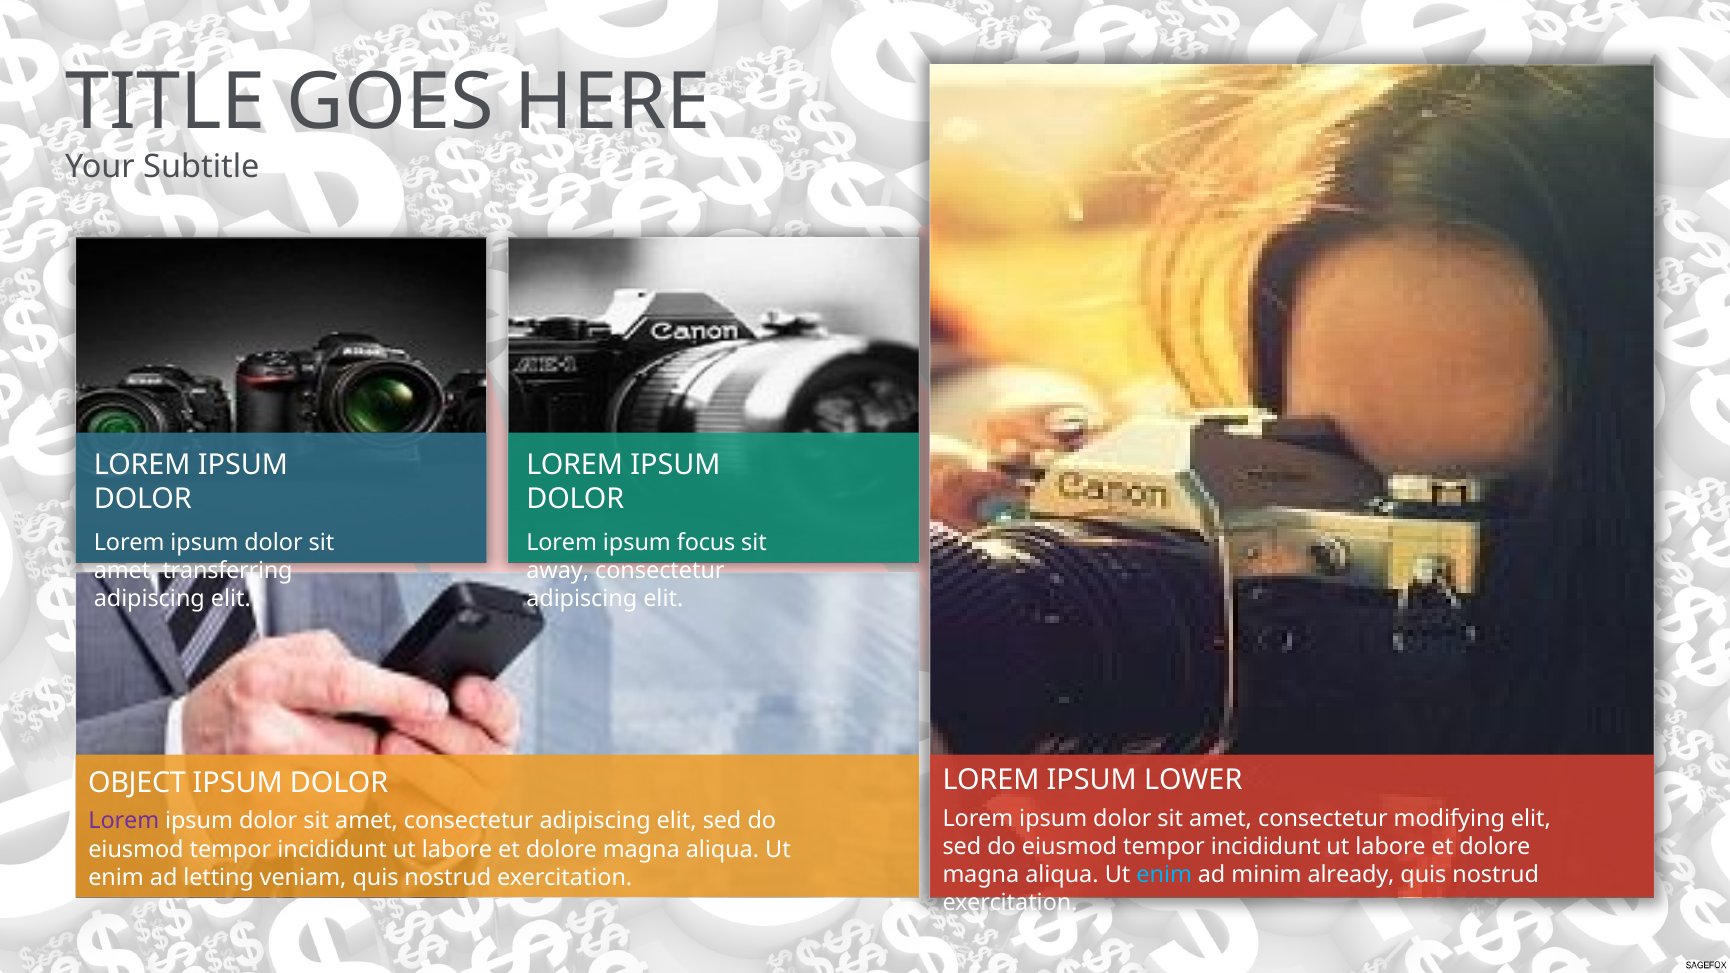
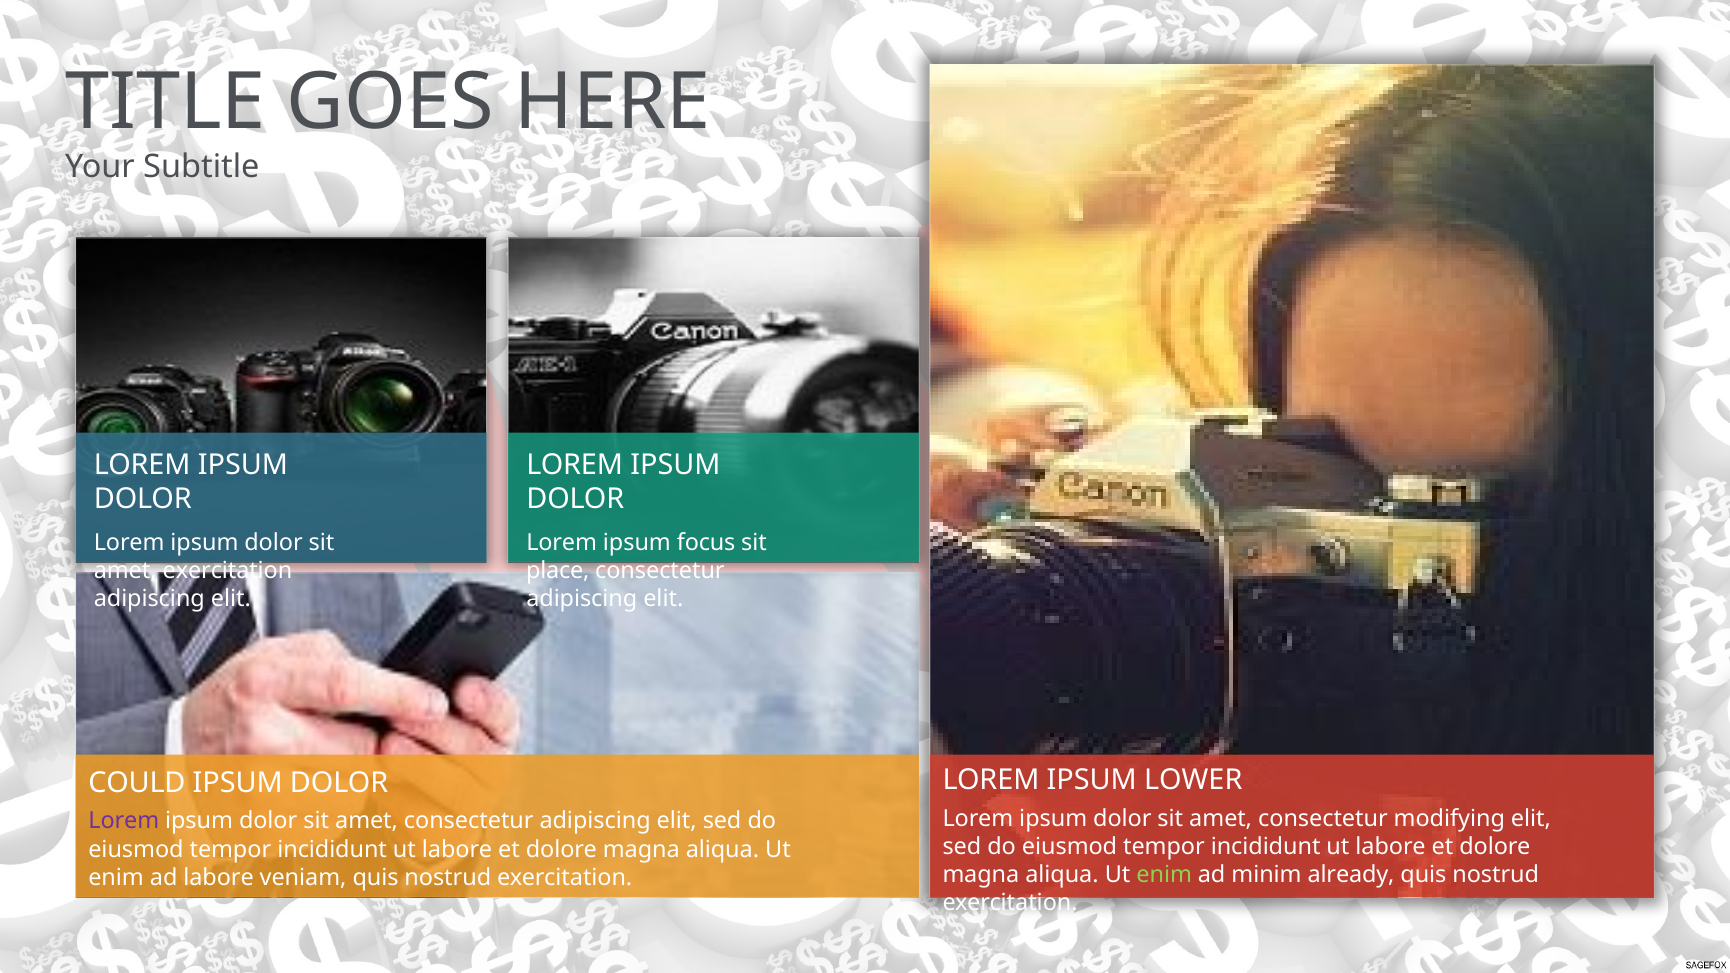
amet transferring: transferring -> exercitation (227, 571)
away: away -> place (558, 571)
OBJECT: OBJECT -> COULD (137, 783)
enim colour: light blue -> light green (1164, 875)
ad letting: letting -> labore (219, 878)
